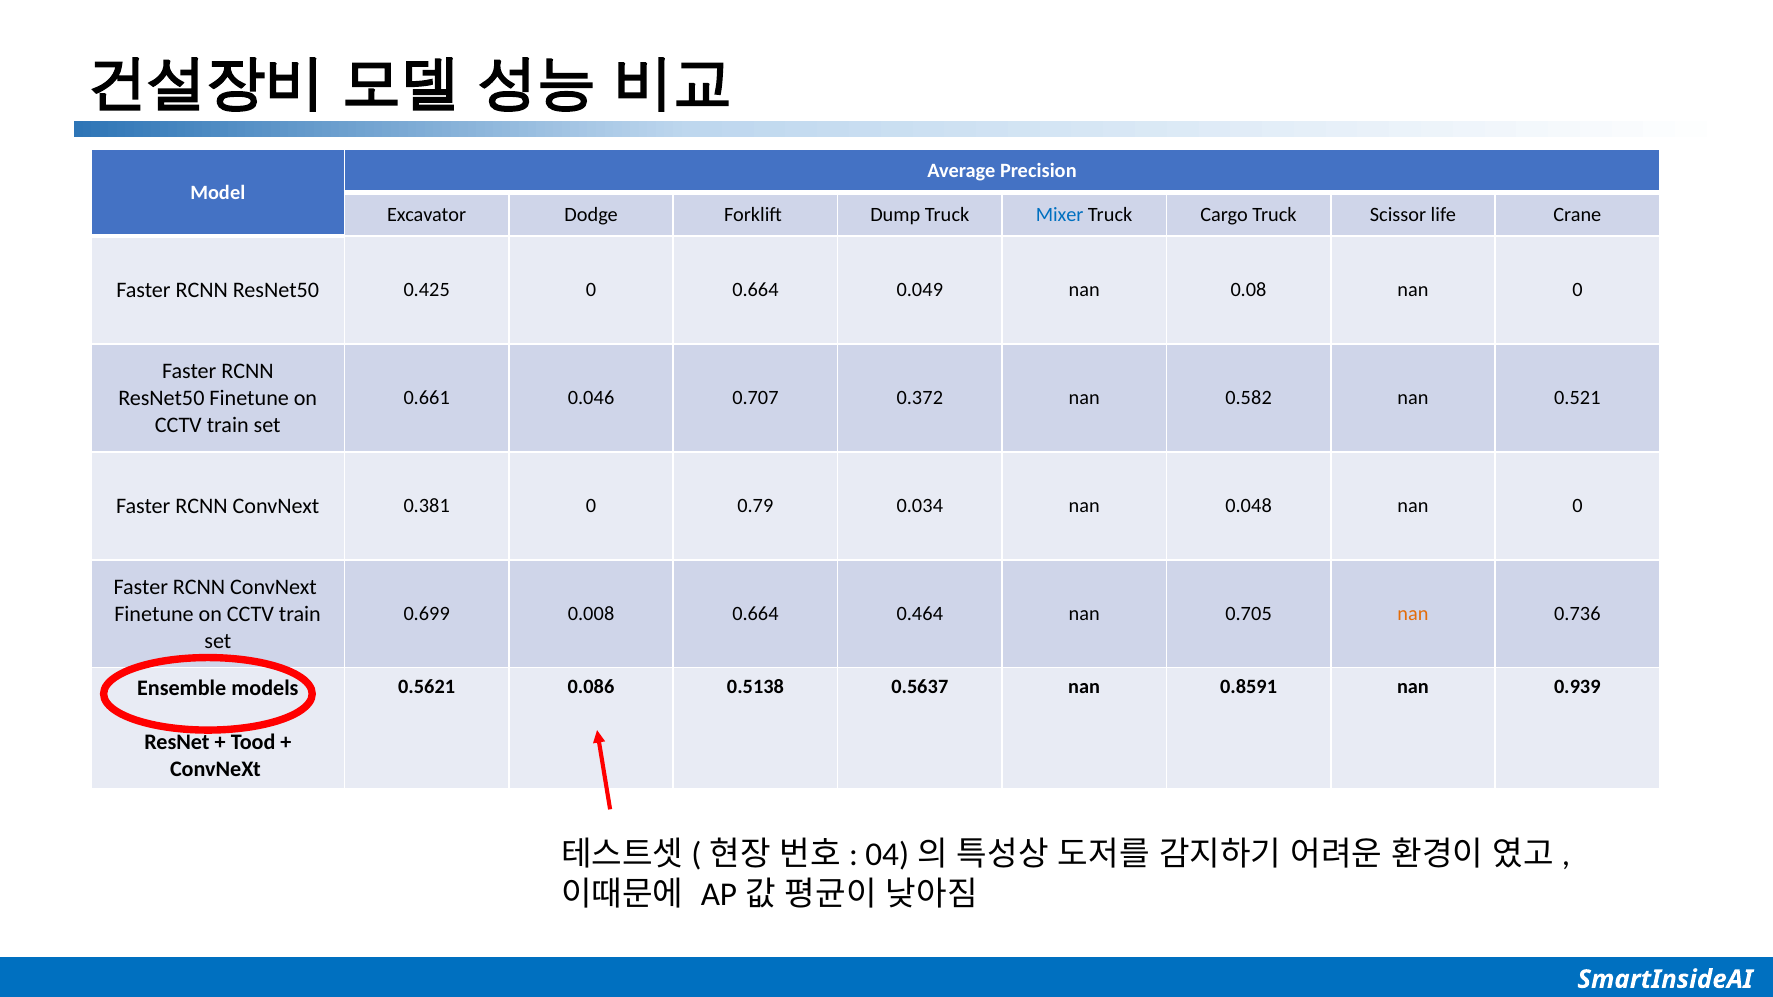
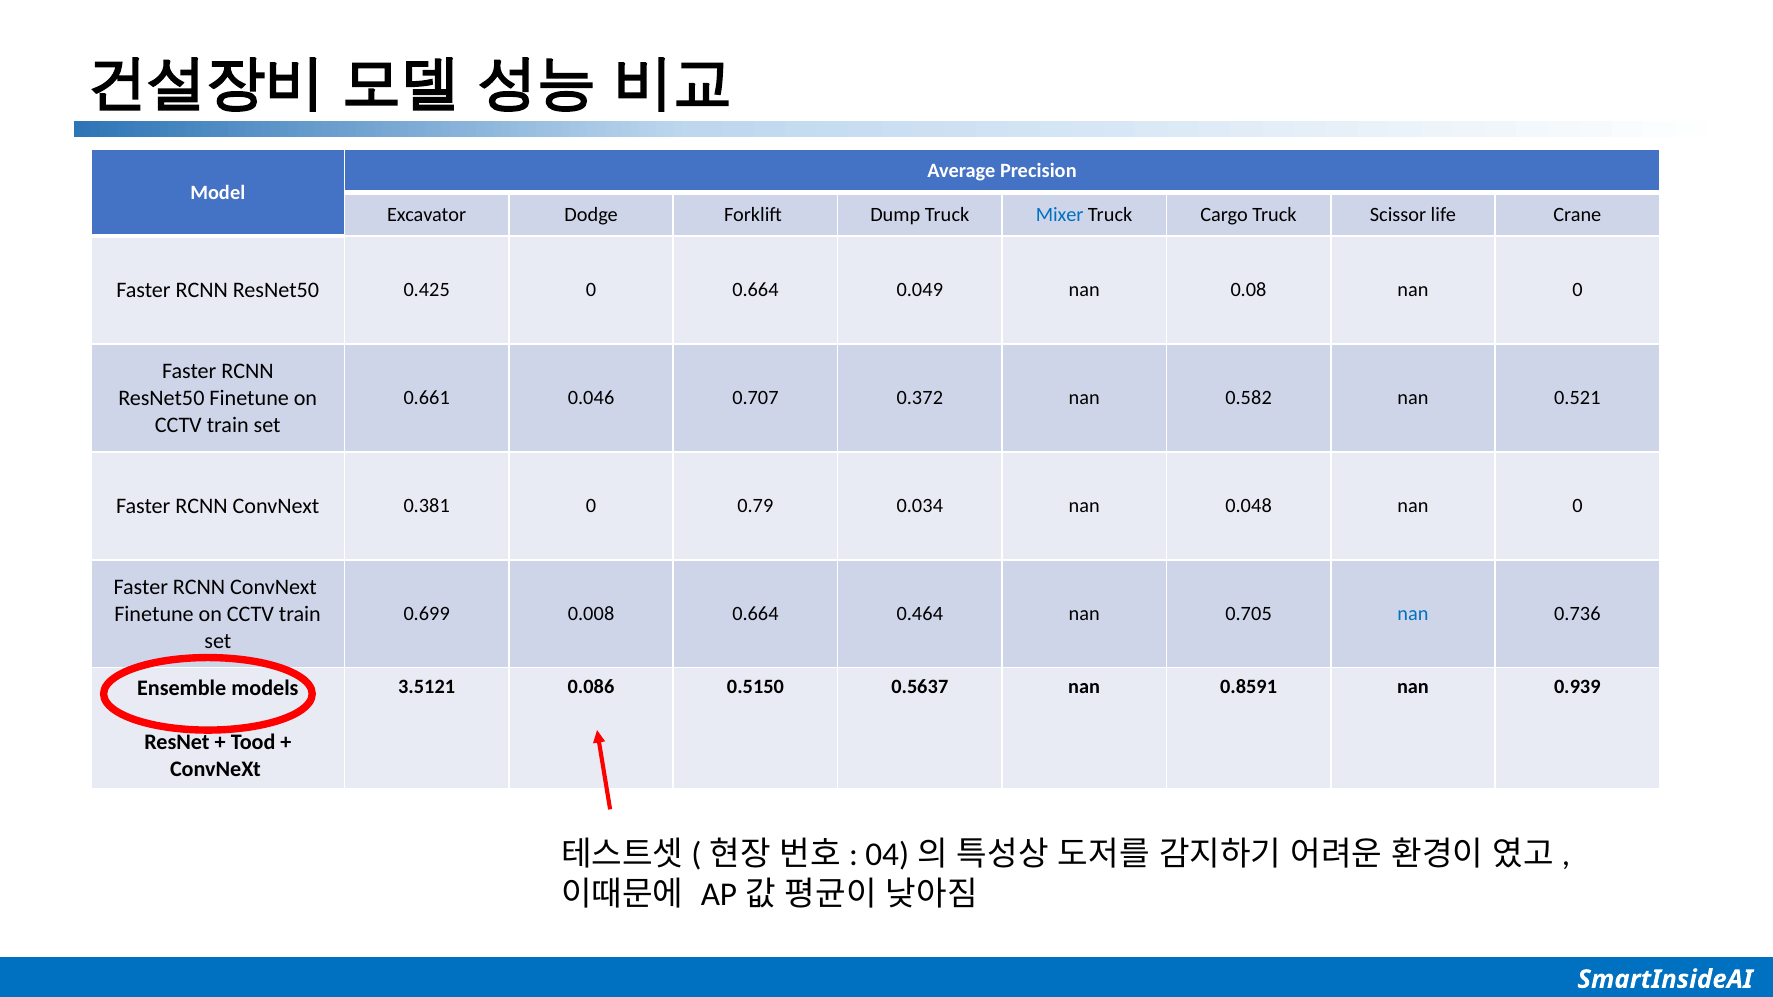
nan colour: orange -> blue (1413, 614)
0.5621: 0.5621 -> 3.5121 (427, 687)
0.5138: 0.5138 -> 0.5150 (755, 687)
